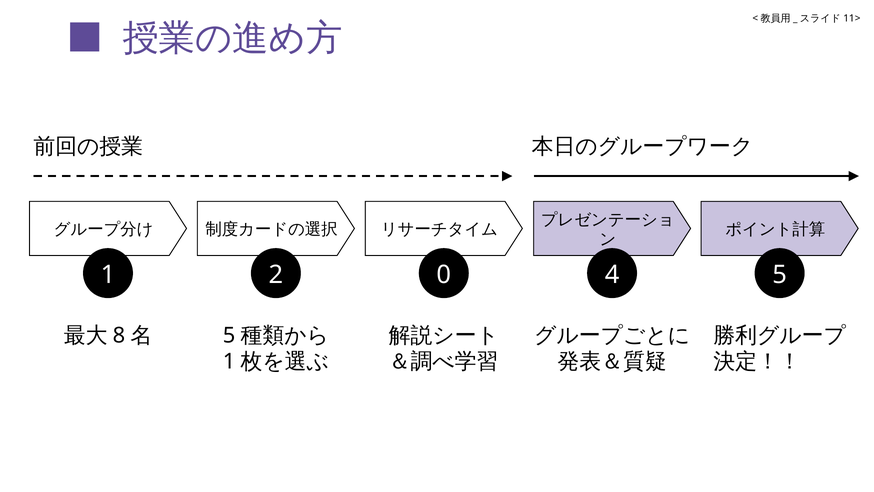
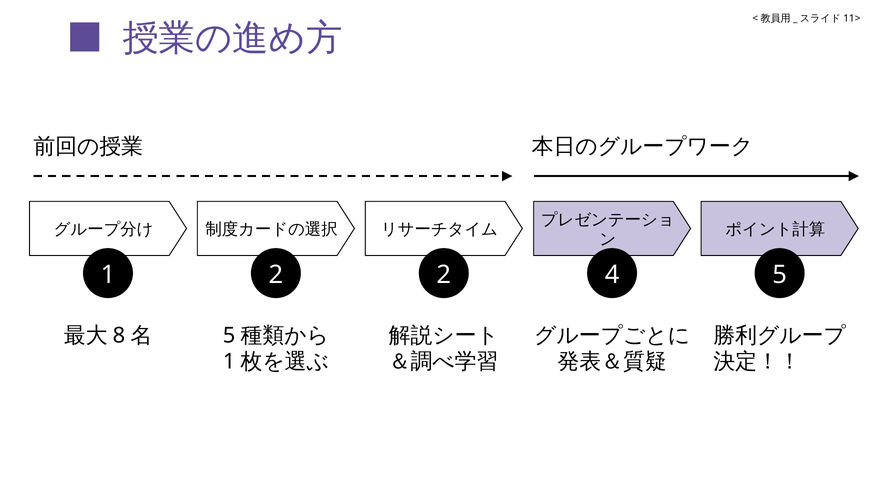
2 0: 0 -> 2 (444, 275)
